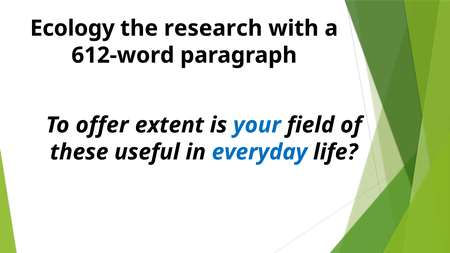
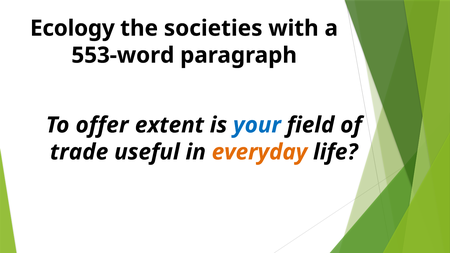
research: research -> societies (213, 28)
612-word: 612-word -> 553-word (123, 55)
these: these -> trade (79, 152)
everyday colour: blue -> orange (260, 152)
